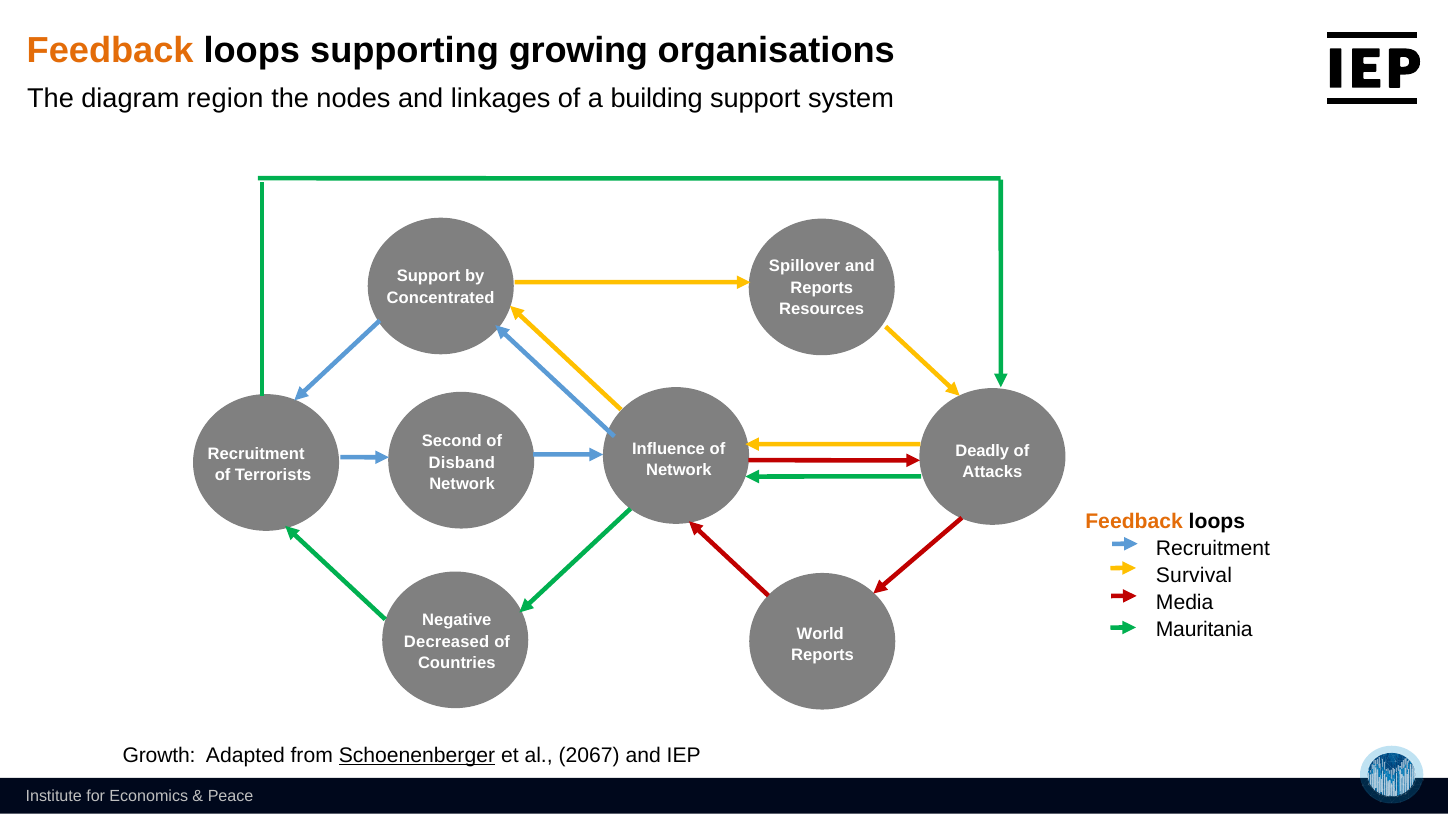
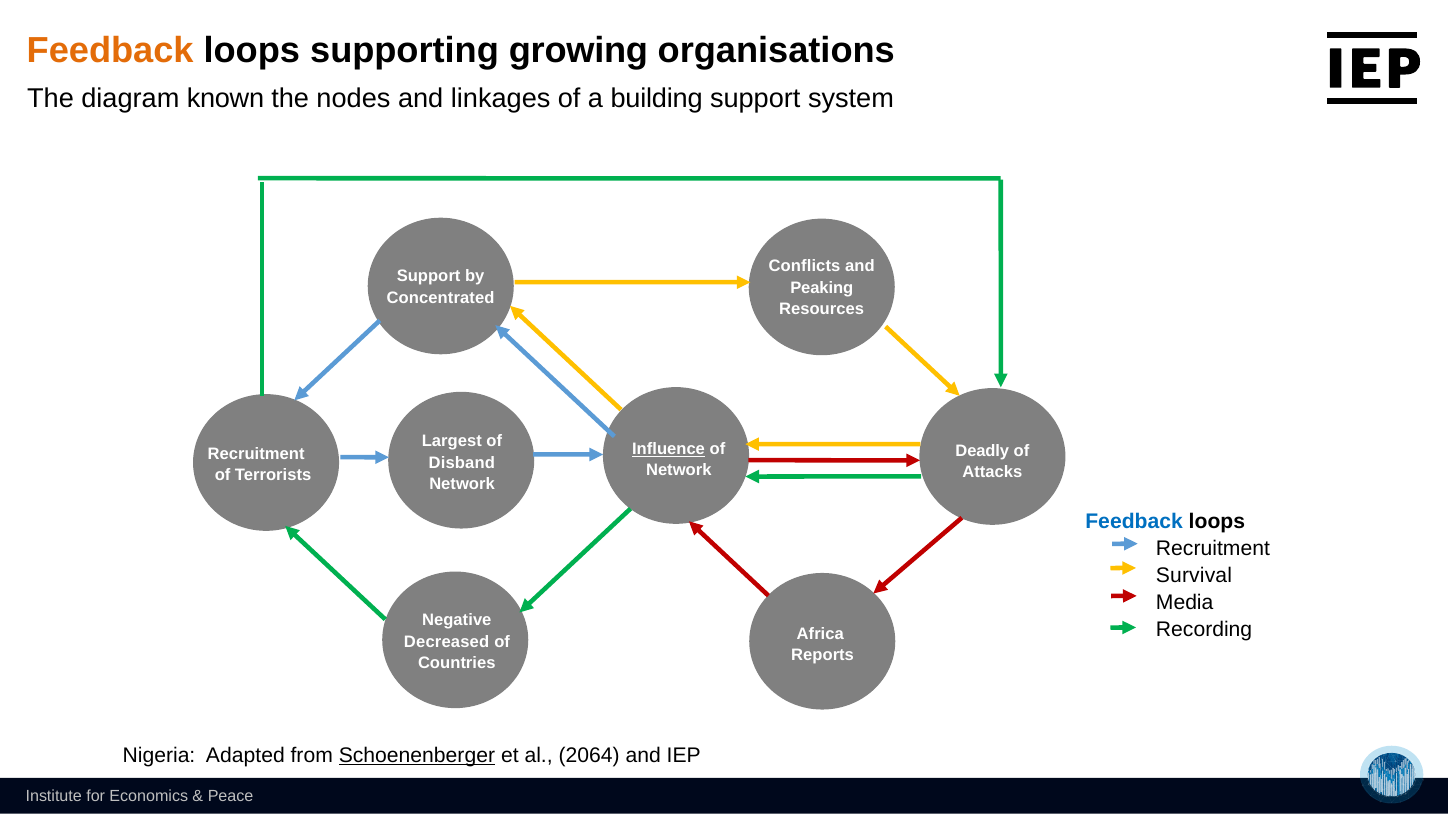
region: region -> known (225, 99)
Spillover: Spillover -> Conflicts (805, 267)
Reports: Reports -> Peaking (822, 288)
Second: Second -> Largest (452, 442)
Influence underline: none -> present (669, 449)
Feedback colour: orange -> blue (1134, 521)
Mauritania: Mauritania -> Recording (1204, 630)
World: World -> Africa (820, 635)
Growth: Growth -> Nigeria (159, 756)
2067: 2067 -> 2064 (589, 756)
